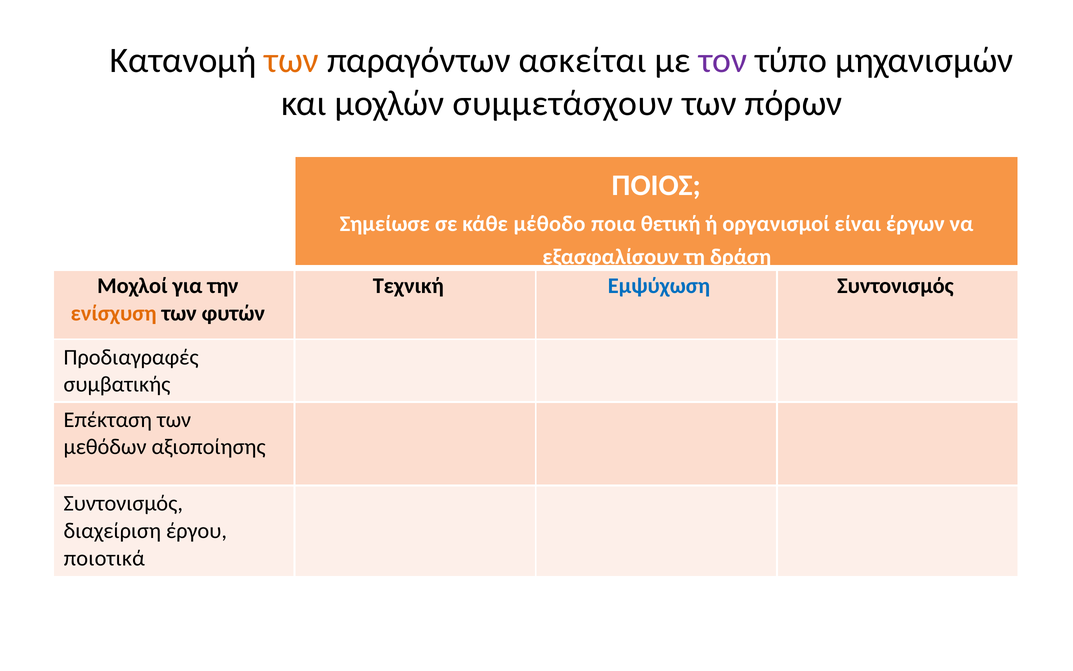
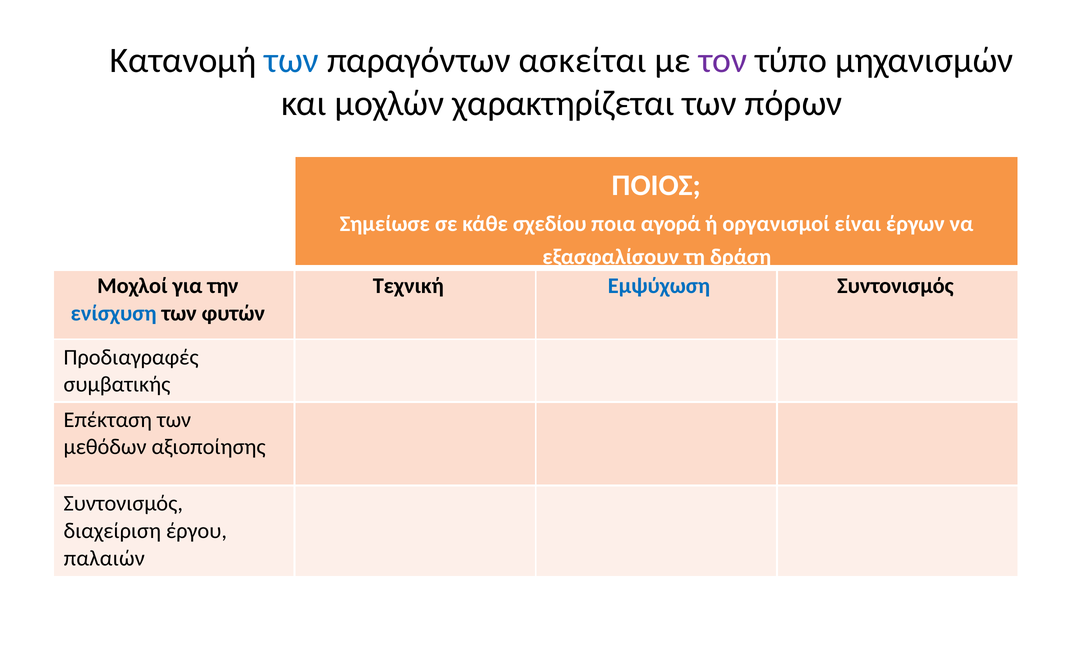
των colour: orange -> blue (292, 60)
συμμετάσχουν: συμμετάσχουν -> χαρακτηρίζεται (563, 103)
μέθοδο: μέθοδο -> σχεδίου (550, 224)
θετική: θετική -> αγορά (671, 224)
ενίσχυση colour: orange -> blue (114, 313)
ποιοτικά: ποιοτικά -> παλαιών (104, 558)
